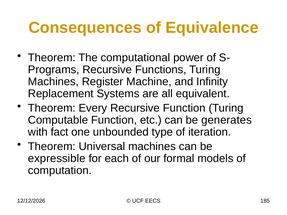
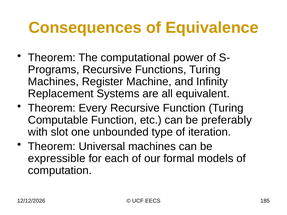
generates: generates -> preferably (227, 120)
fact: fact -> slot (60, 132)
